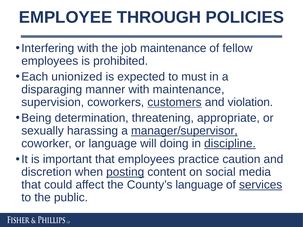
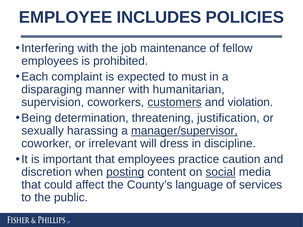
THROUGH: THROUGH -> INCLUDES (159, 17)
unionized: unionized -> complaint (77, 77)
with maintenance: maintenance -> humanitarian (189, 90)
appropriate: appropriate -> justification (228, 118)
or language: language -> irrelevant (113, 144)
doing: doing -> dress (174, 144)
discipline underline: present -> none (230, 144)
social underline: none -> present (221, 172)
services underline: present -> none (261, 185)
